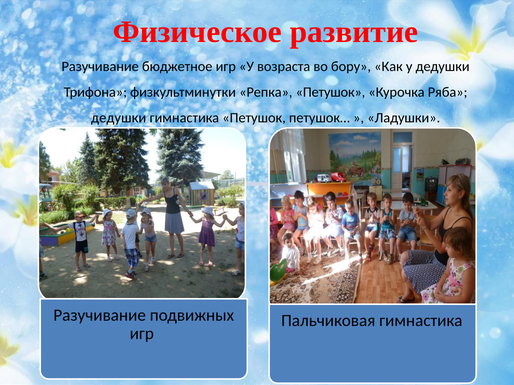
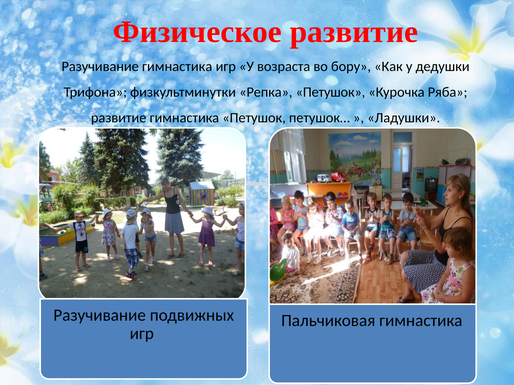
Разучивание бюджетное: бюджетное -> гимнастика (177, 67)
дедушки: дедушки -> развитие (119, 118)
